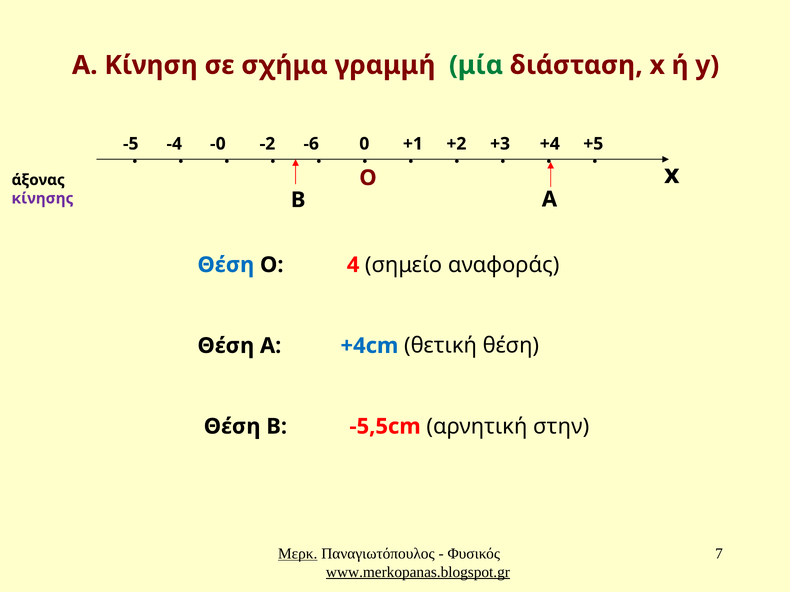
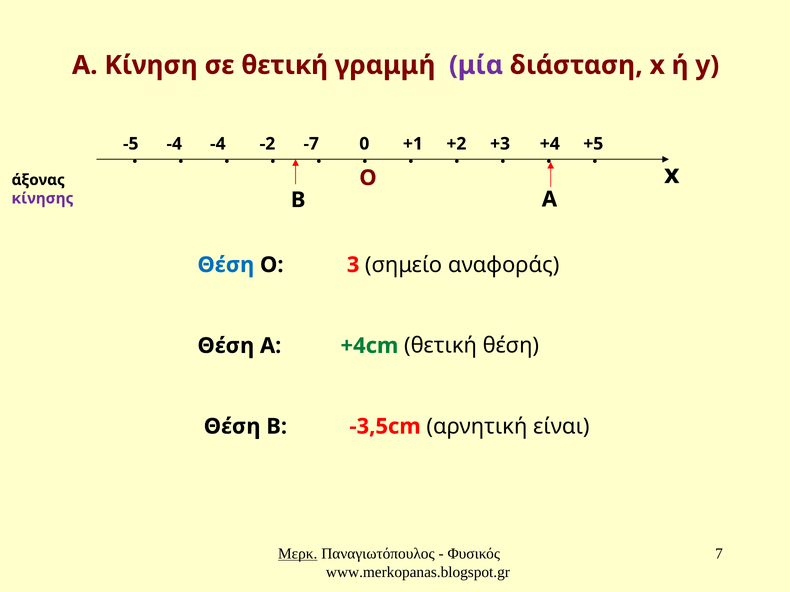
σε σχήμα: σχήμα -> θετική (285, 65)
μία colour: green -> purple (476, 65)
-0: -0 -> -4 (218, 144)
-6: -6 -> -7 (311, 144)
4: 4 -> 3 (353, 265)
+4cm colour: blue -> green (369, 346)
-5,5cm: -5,5cm -> -3,5cm (385, 427)
στην: στην -> είναι (561, 427)
www.merkopanas.blogspot.gr underline: present -> none (418, 573)
